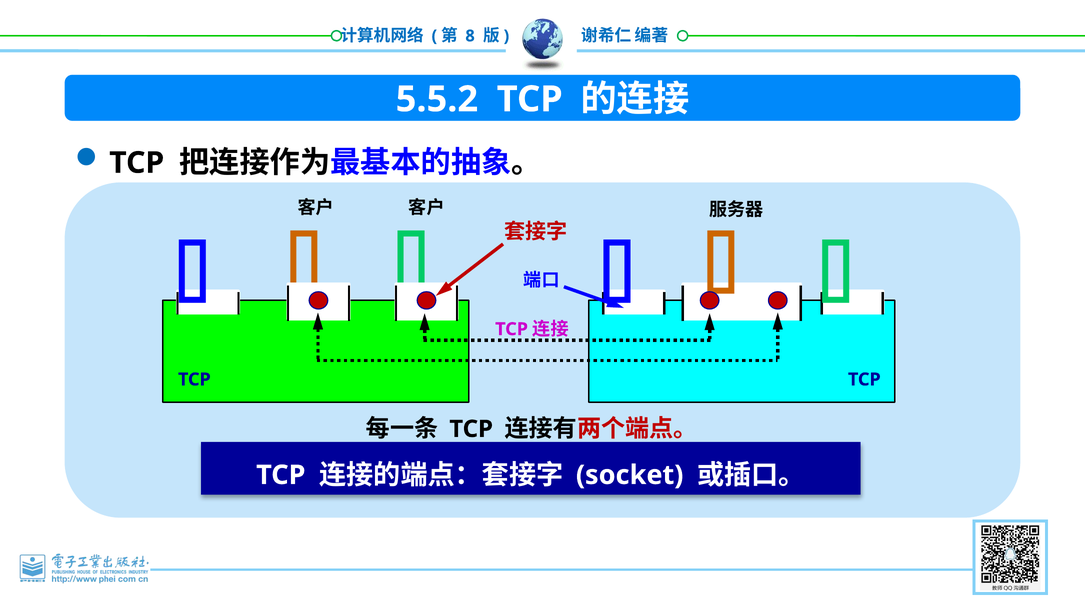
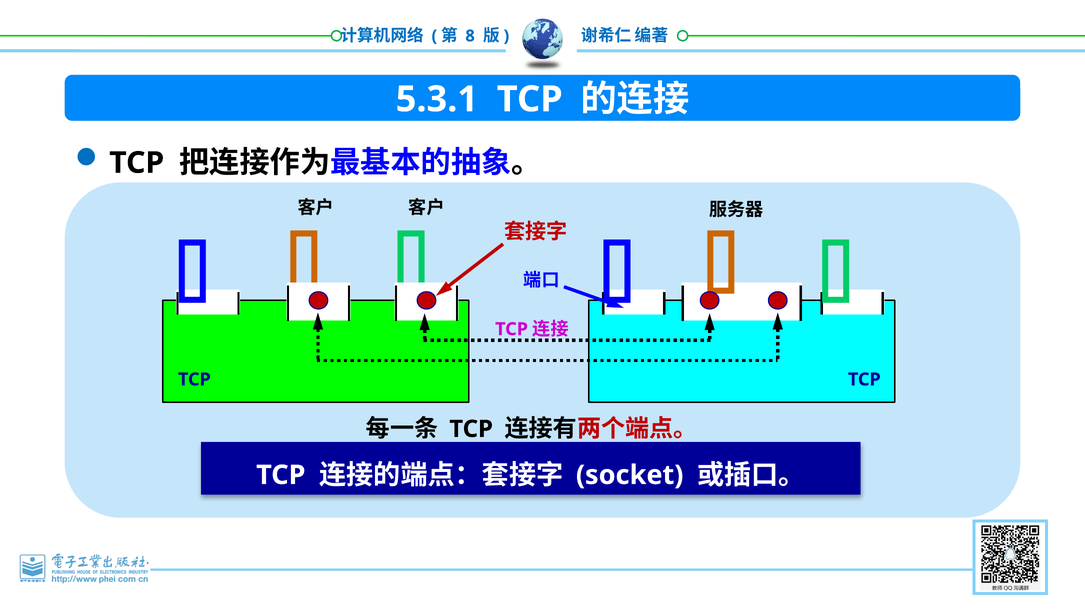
5.5.2: 5.5.2 -> 5.3.1 (437, 99)
